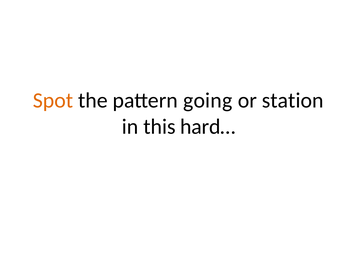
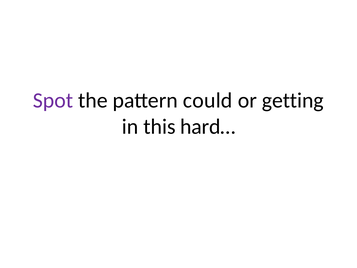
Spot colour: orange -> purple (53, 100)
going: going -> could (208, 100)
station: station -> getting (293, 100)
